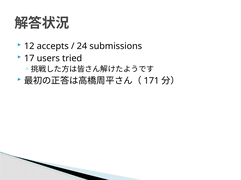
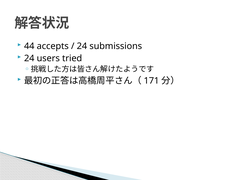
12: 12 -> 44 (29, 46)
17: 17 -> 24 (29, 58)
